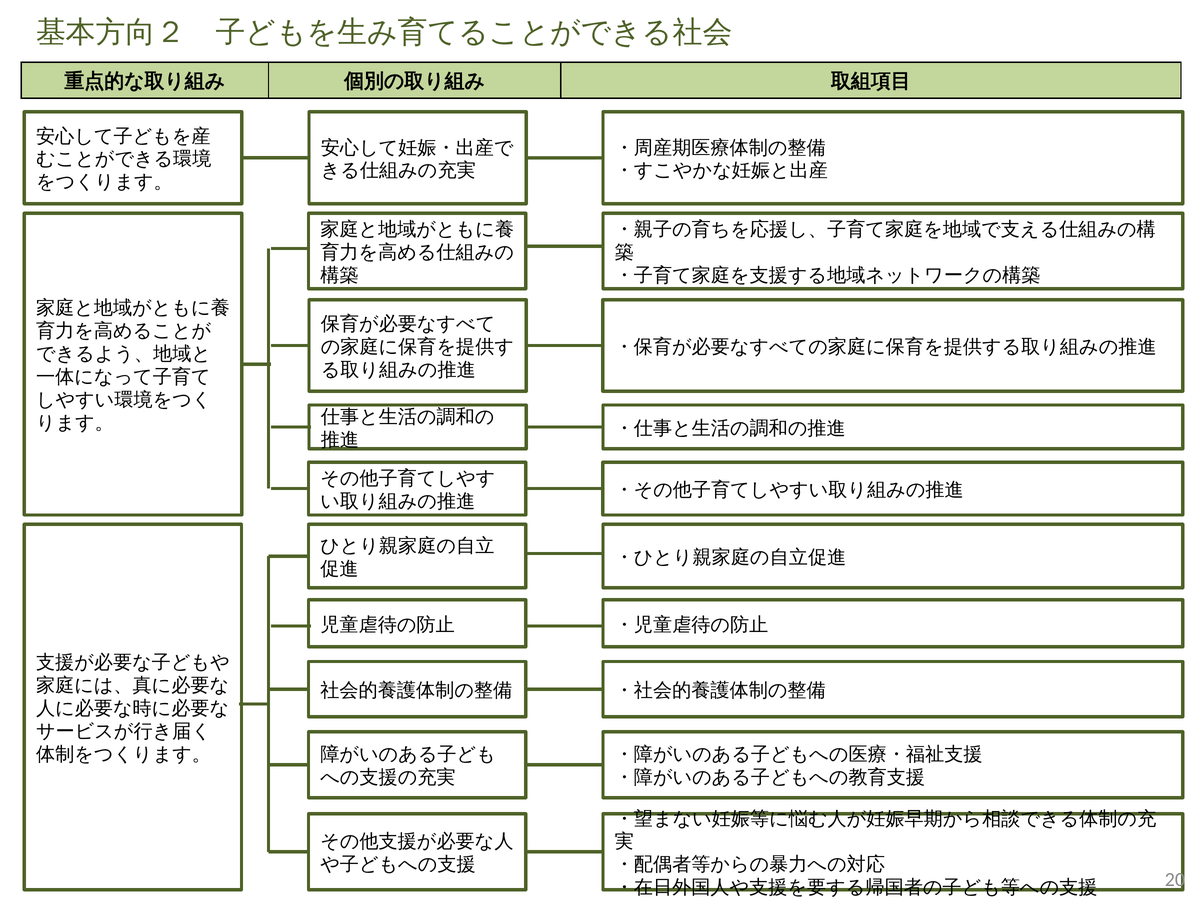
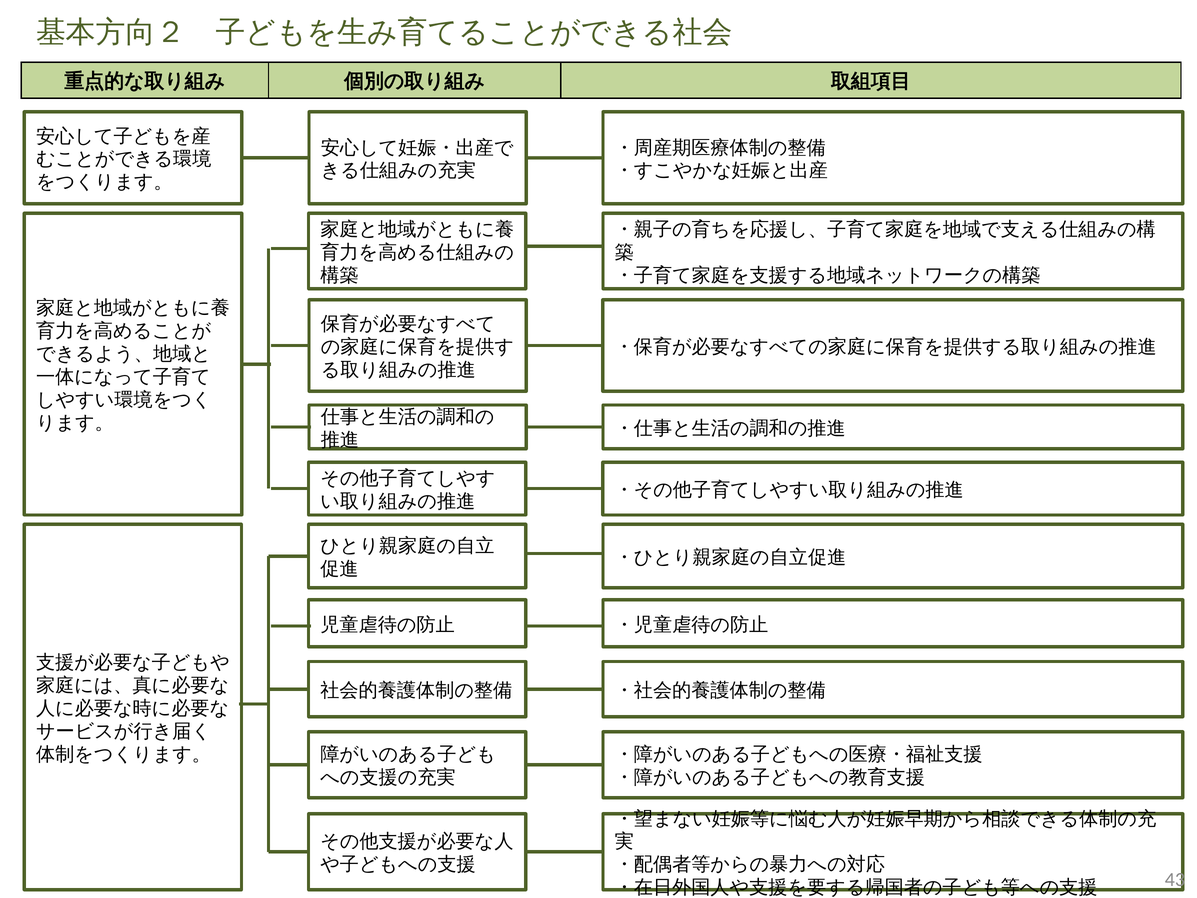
20: 20 -> 43 (1175, 880)
